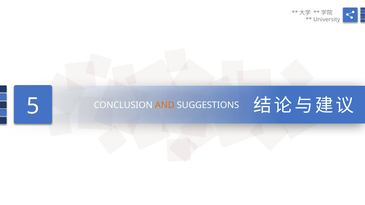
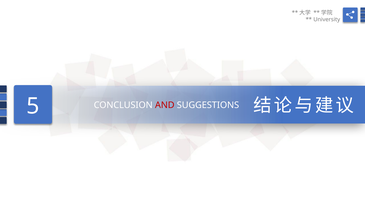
AND colour: orange -> red (165, 105)
